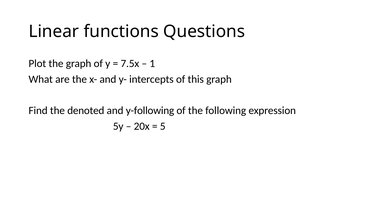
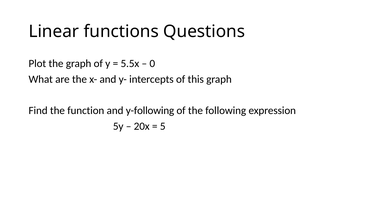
7.5x: 7.5x -> 5.5x (130, 63)
1: 1 -> 0 (152, 63)
denoted: denoted -> function (86, 111)
